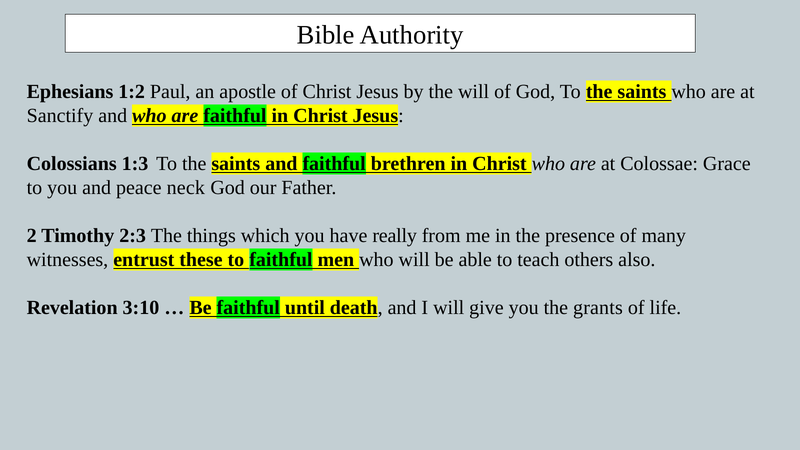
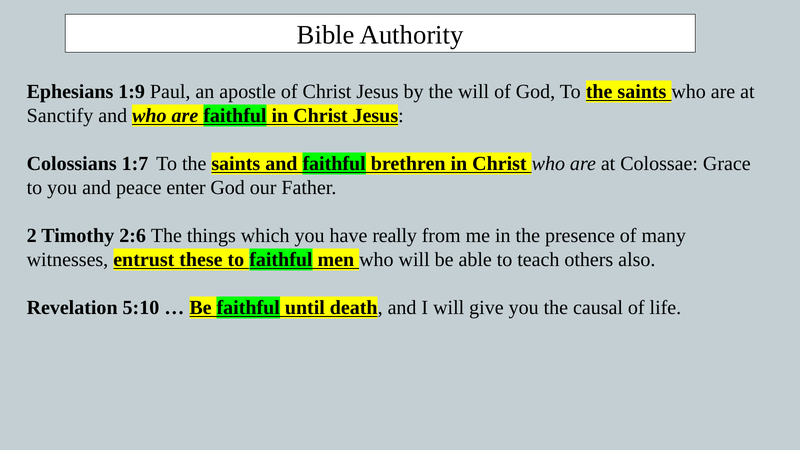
1:2: 1:2 -> 1:9 (132, 92)
1:3: 1:3 -> 1:7 (135, 164)
neck: neck -> enter (186, 188)
2:3: 2:3 -> 2:6 (133, 236)
3:10: 3:10 -> 5:10 (141, 308)
grants: grants -> causal (598, 308)
